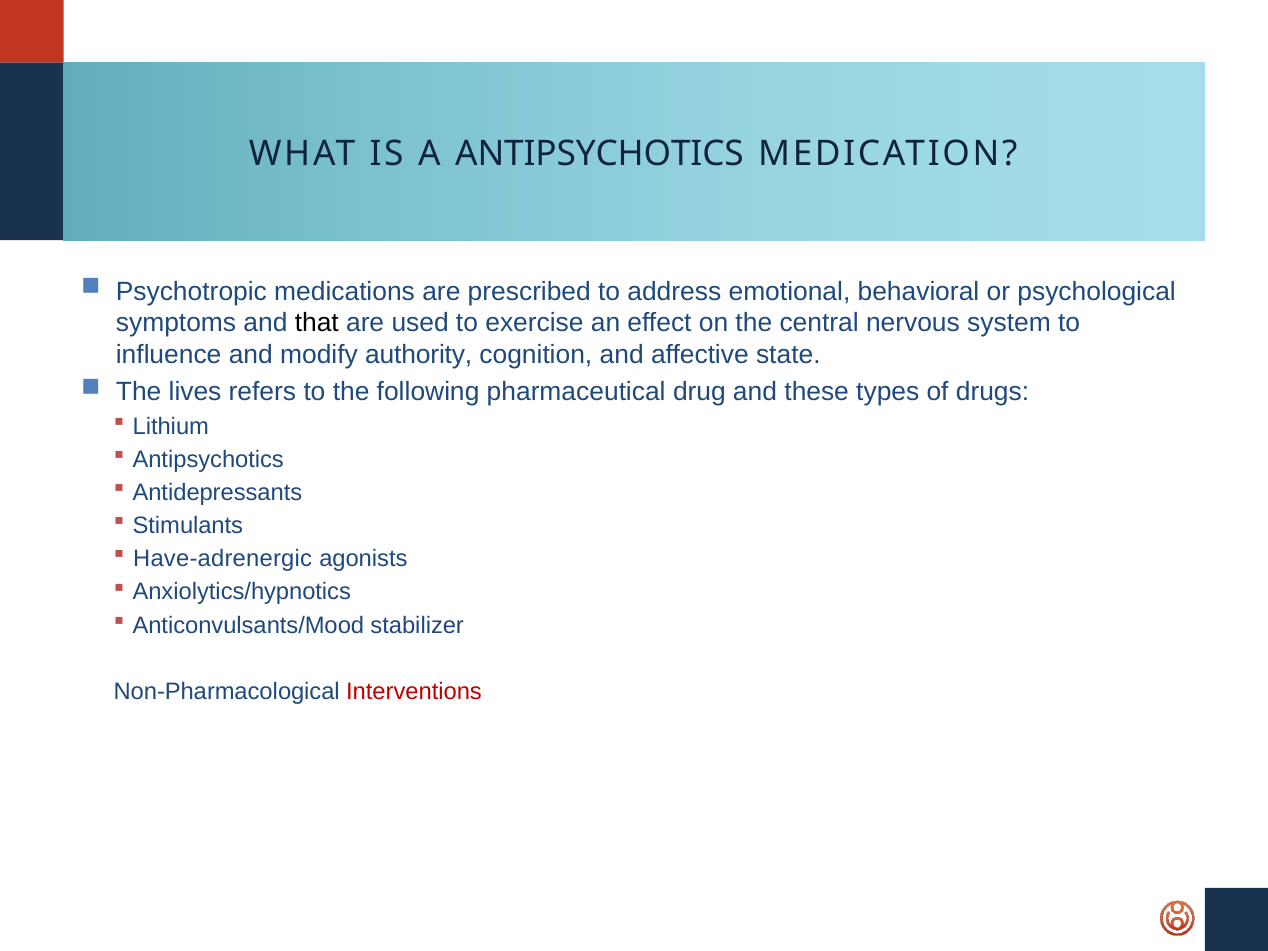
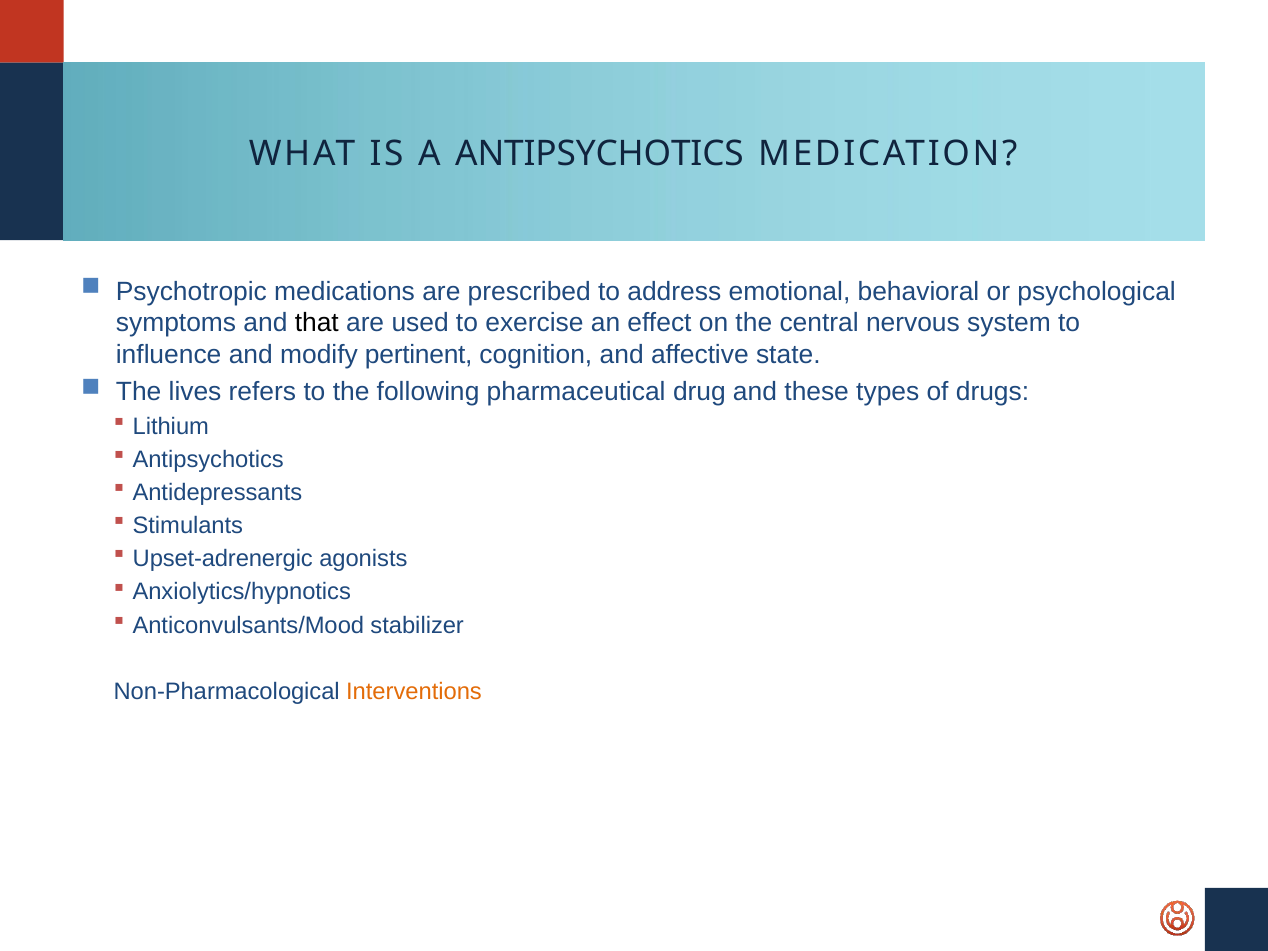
authority: authority -> pertinent (419, 355)
Have-adrenergic: Have-adrenergic -> Upset-adrenergic (223, 559)
Interventions colour: red -> orange (414, 692)
